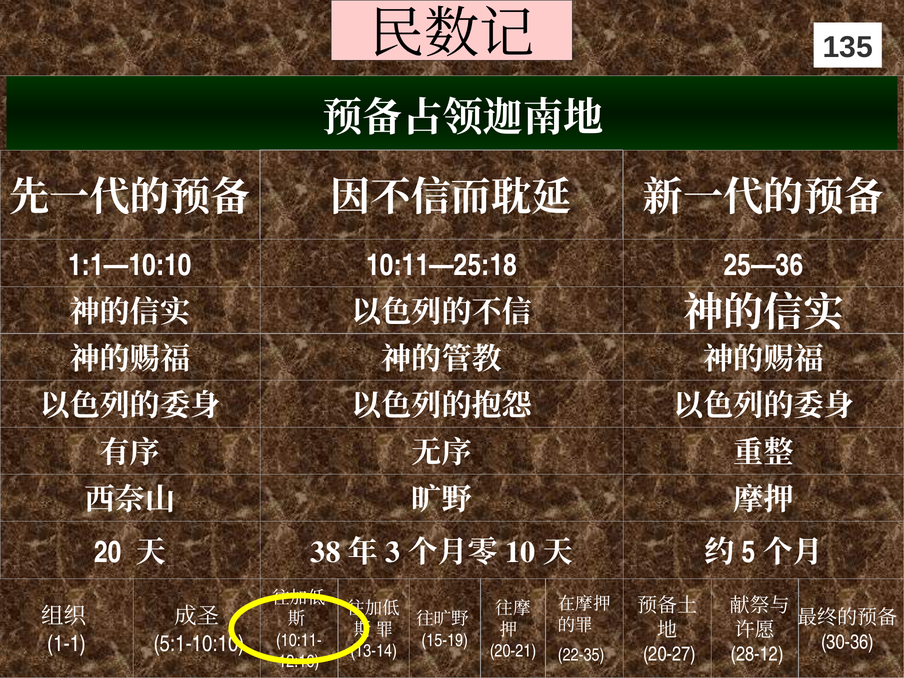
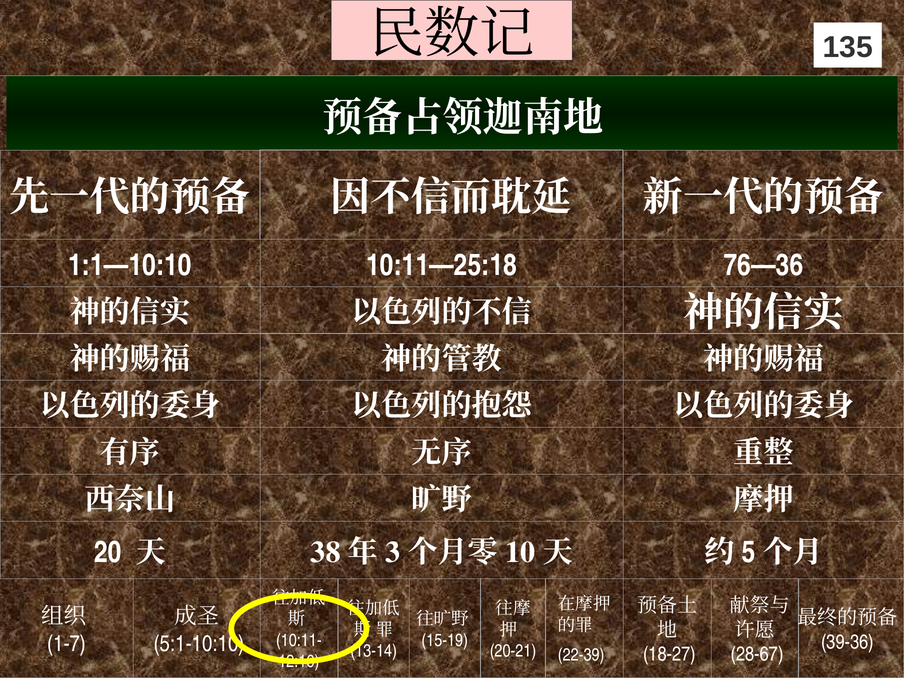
25—36: 25—36 -> 76—36 (764, 265)
30-36: 30-36 -> 39-36 (847, 642)
1-1: 1-1 -> 1-7 (67, 644)
20-27: 20-27 -> 18-27 (669, 654)
28-12: 28-12 -> 28-67 (757, 654)
22-35: 22-35 -> 22-39 (581, 655)
